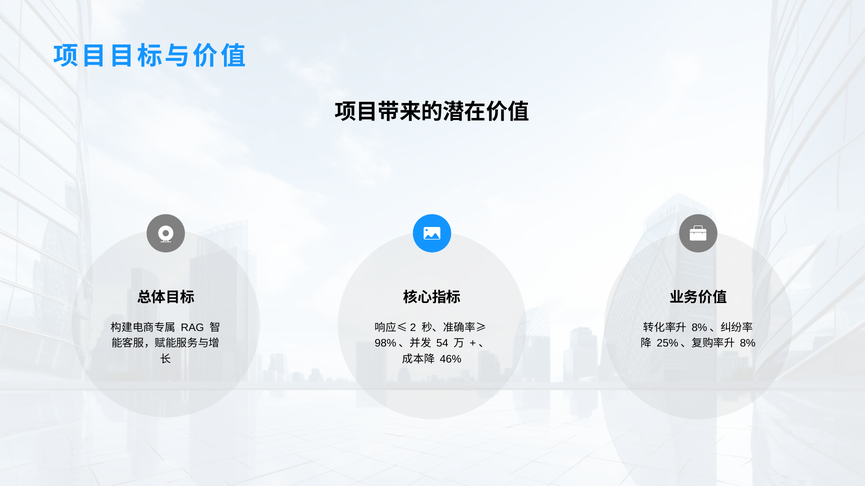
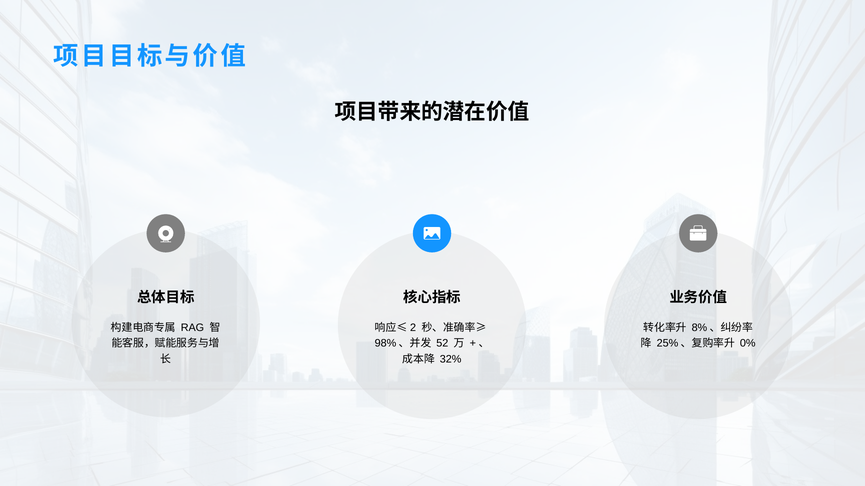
54: 54 -> 52 (442, 344)
8%: 8% -> 0% (748, 344)
46%: 46% -> 32% (451, 359)
